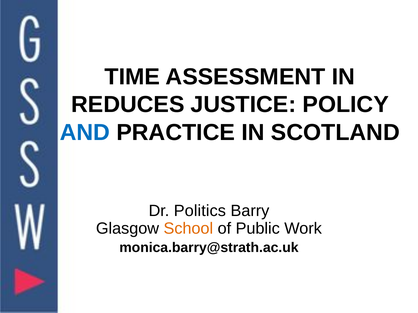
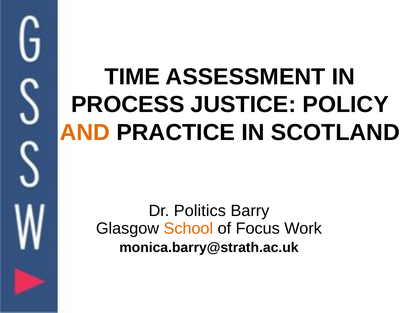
REDUCES: REDUCES -> PROCESS (128, 105)
AND colour: blue -> orange (85, 133)
Public: Public -> Focus (258, 229)
